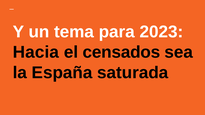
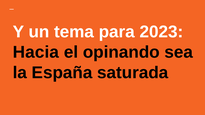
censados: censados -> opinando (121, 52)
